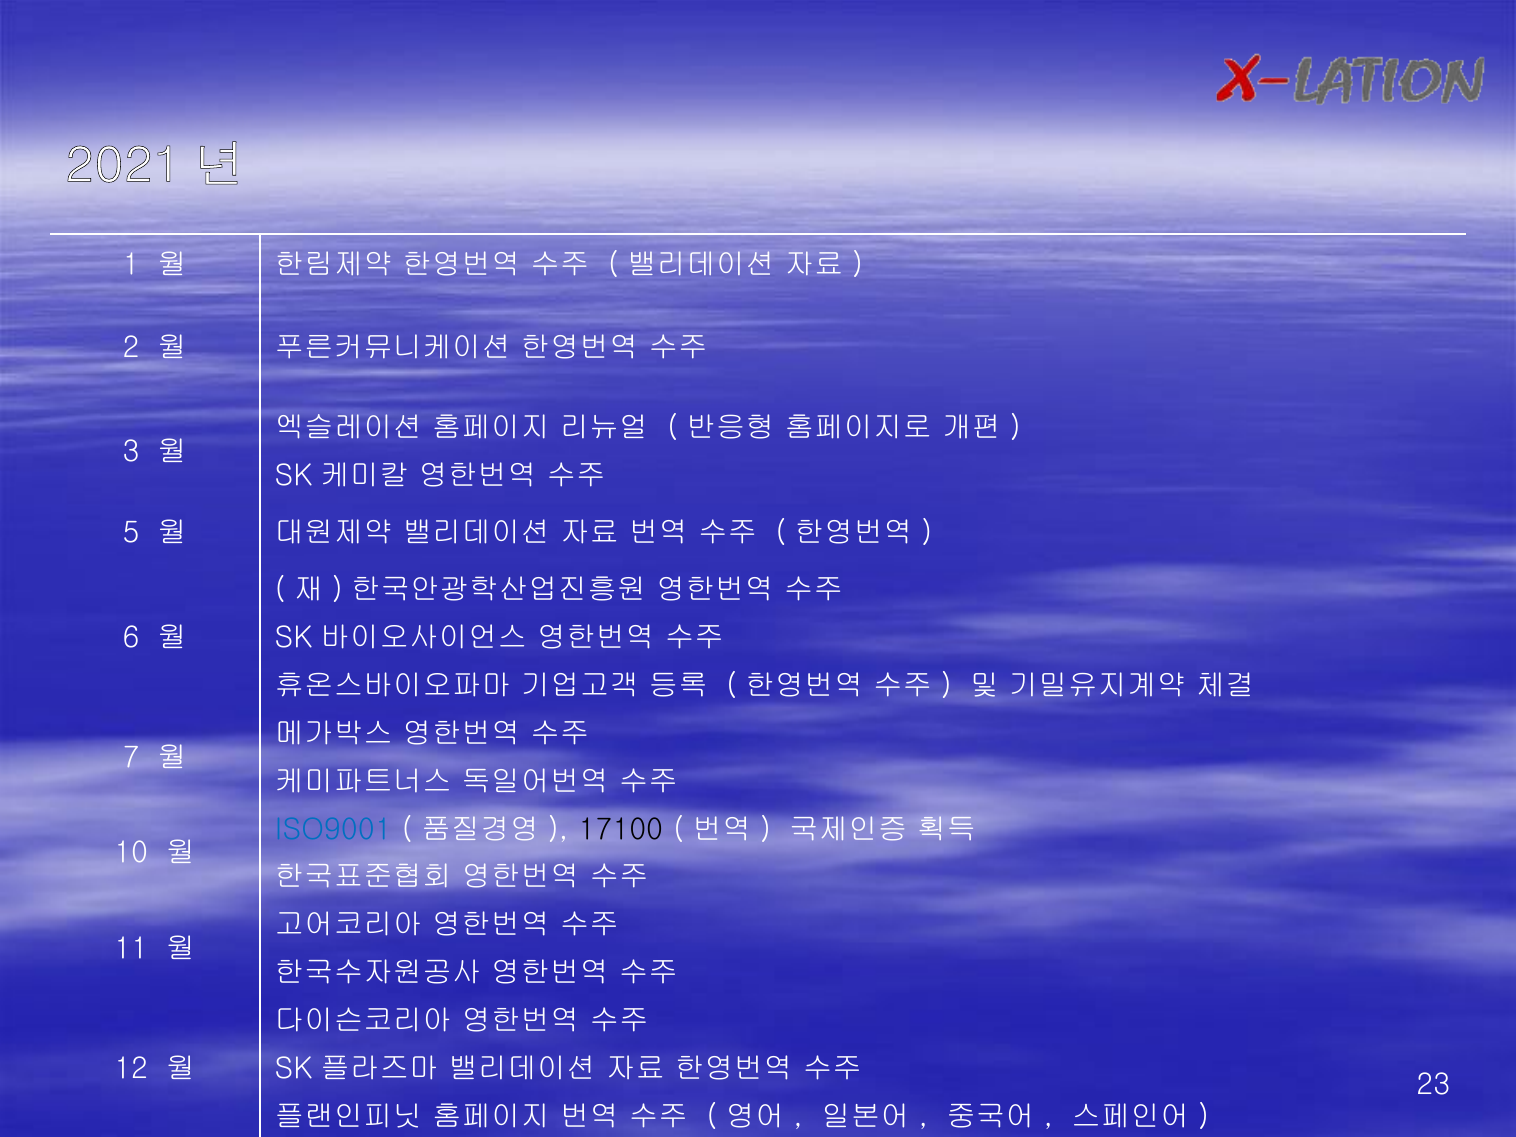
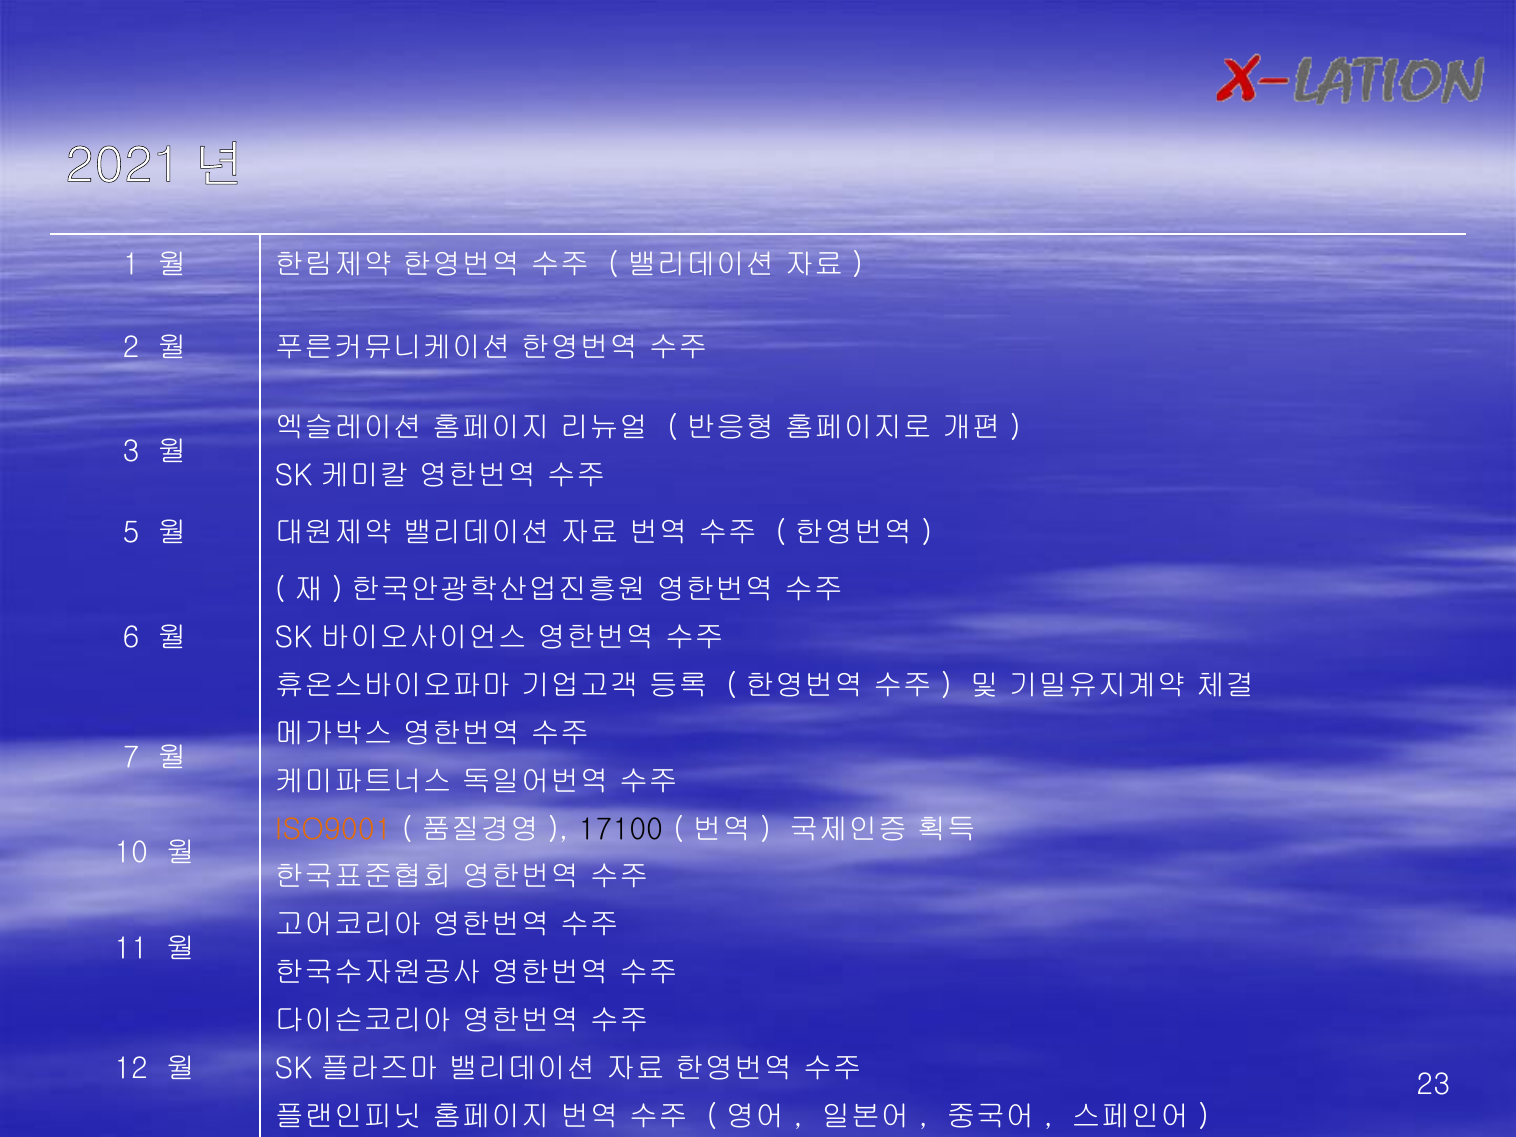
ISO9001 colour: blue -> orange (333, 829)
